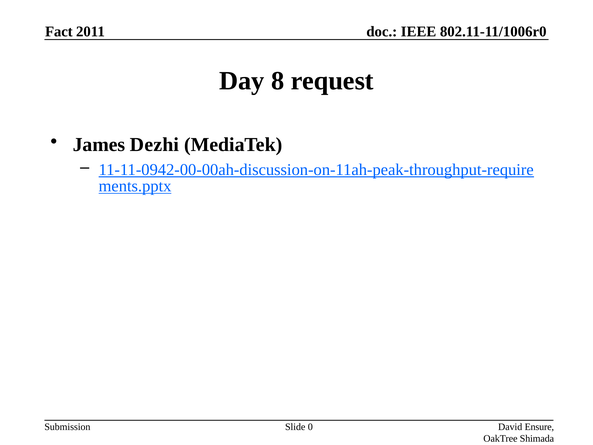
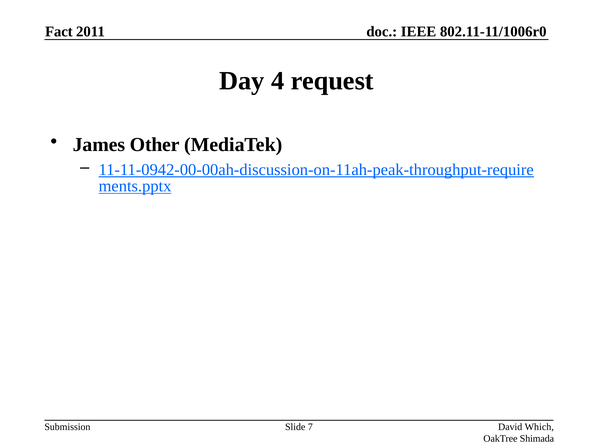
8: 8 -> 4 (278, 81)
Dezhi: Dezhi -> Other (155, 145)
0: 0 -> 7 (310, 427)
Ensure: Ensure -> Which (539, 427)
